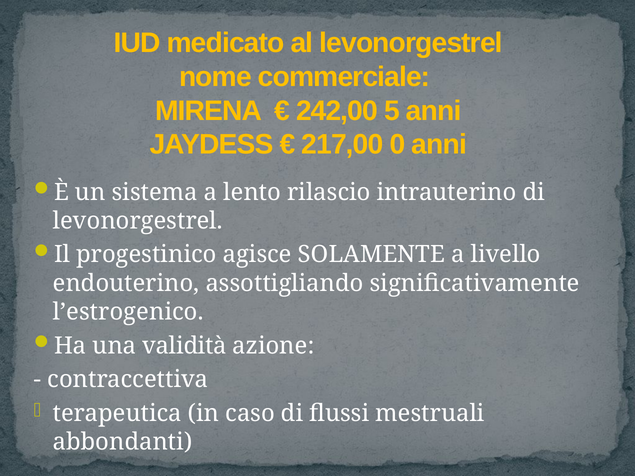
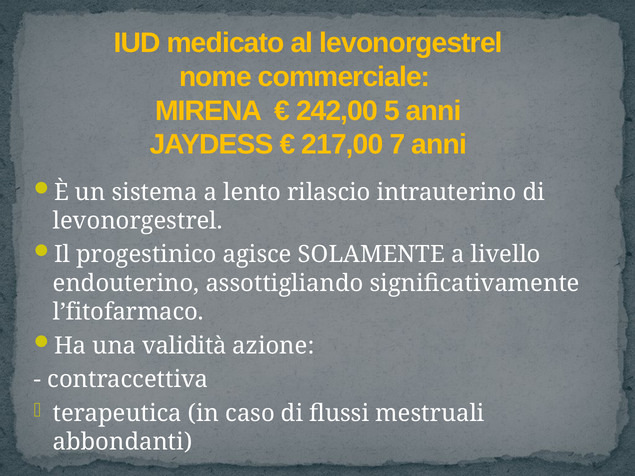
0: 0 -> 7 (397, 145)
l’estrogenico: l’estrogenico -> l’fitofarmaco (128, 312)
